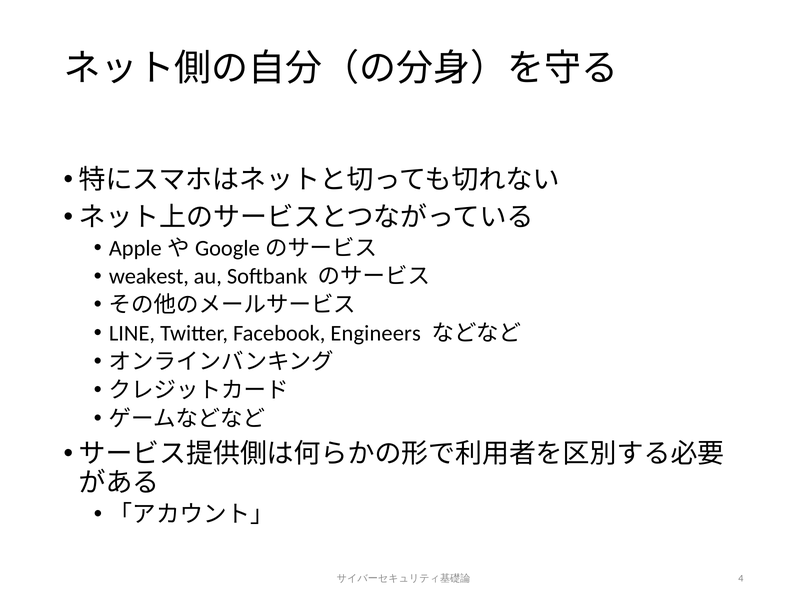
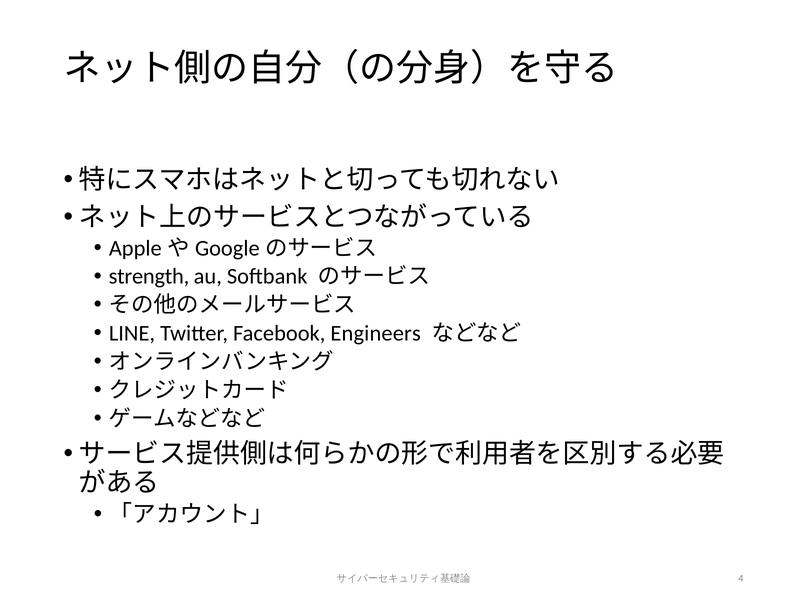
weakest: weakest -> strength (149, 276)
